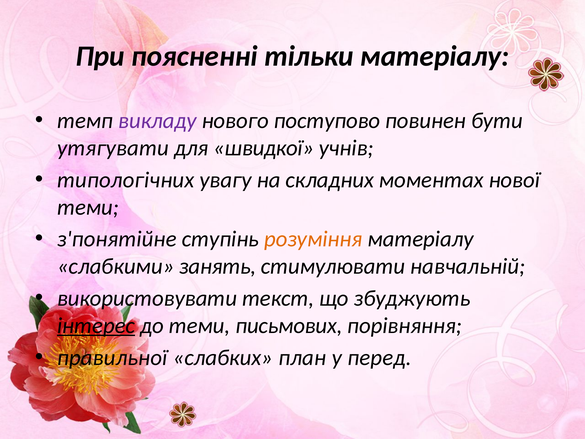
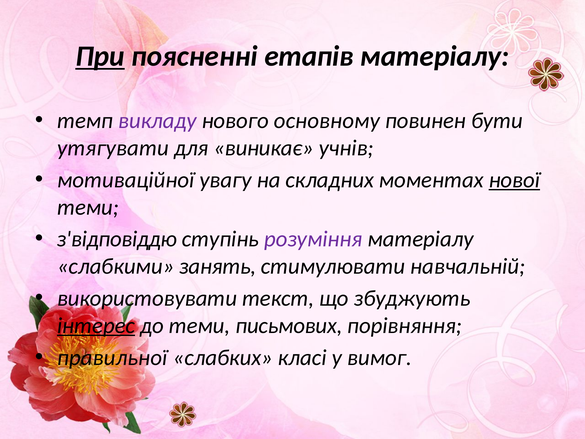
При underline: none -> present (100, 56)
тільки: тільки -> етапів (309, 56)
поступово: поступово -> основному (327, 121)
швидкої: швидкої -> виникає (264, 148)
типологічних: типологічних -> мотиваційної (126, 180)
нової underline: none -> present (514, 180)
з'понятійне: з'понятійне -> з'відповіддю (117, 239)
розуміння colour: orange -> purple (313, 239)
план: план -> класі (302, 357)
перед: перед -> вимог (380, 357)
